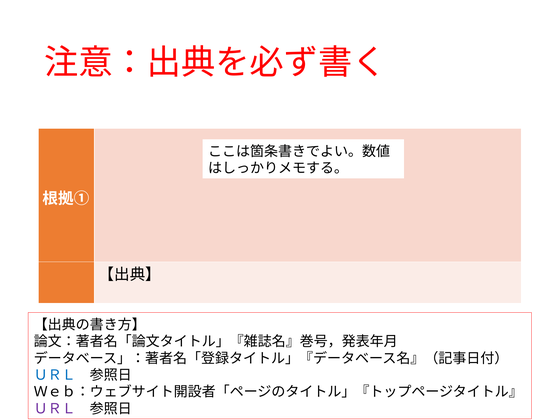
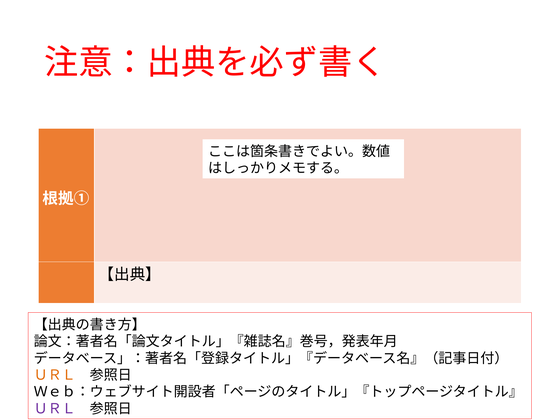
ＵＲＬ colour: blue -> orange (55, 375)
